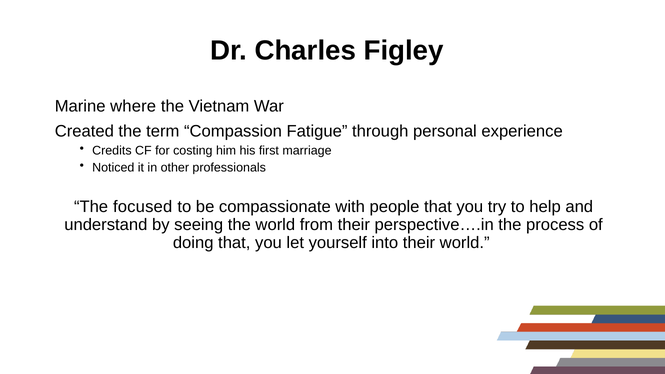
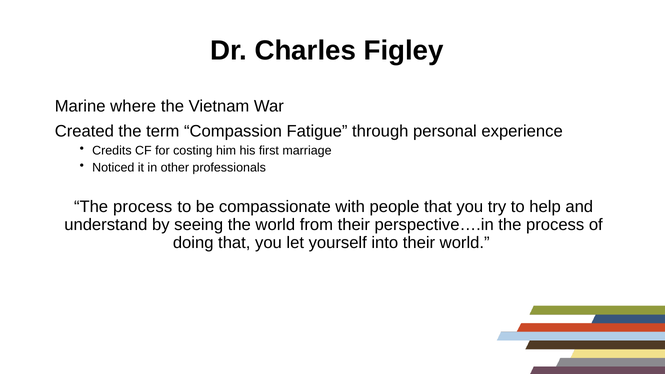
focused: focused -> process (143, 207)
